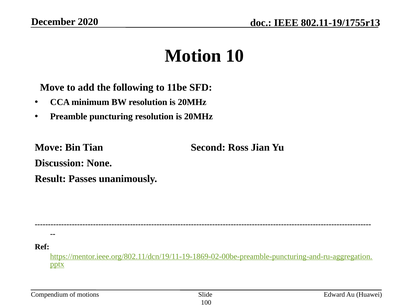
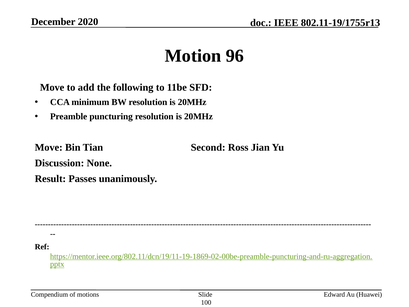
10: 10 -> 96 (235, 56)
